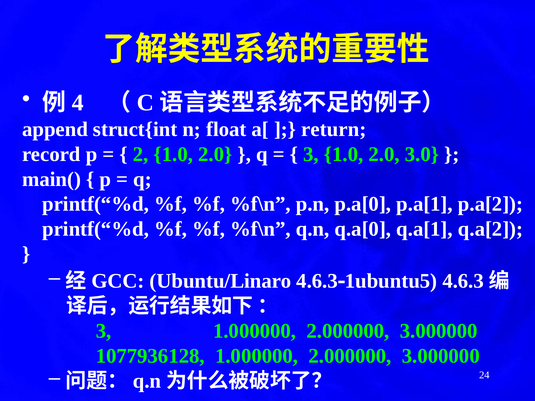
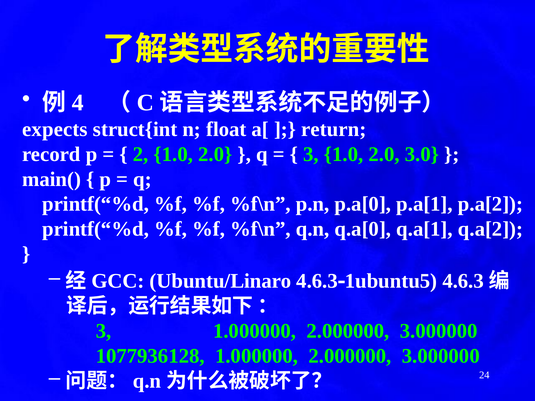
append: append -> expects (55, 129)
